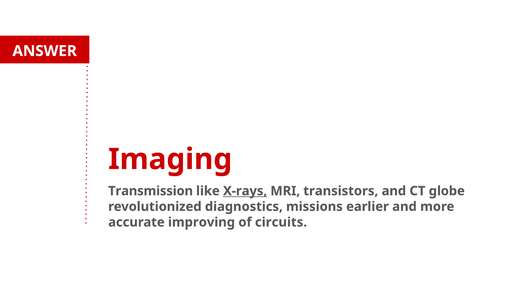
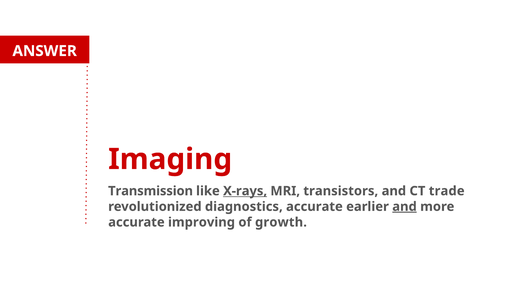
globe: globe -> trade (447, 191)
diagnostics missions: missions -> accurate (314, 207)
and underline: none -> present (405, 207)
circuits: circuits -> growth (281, 222)
